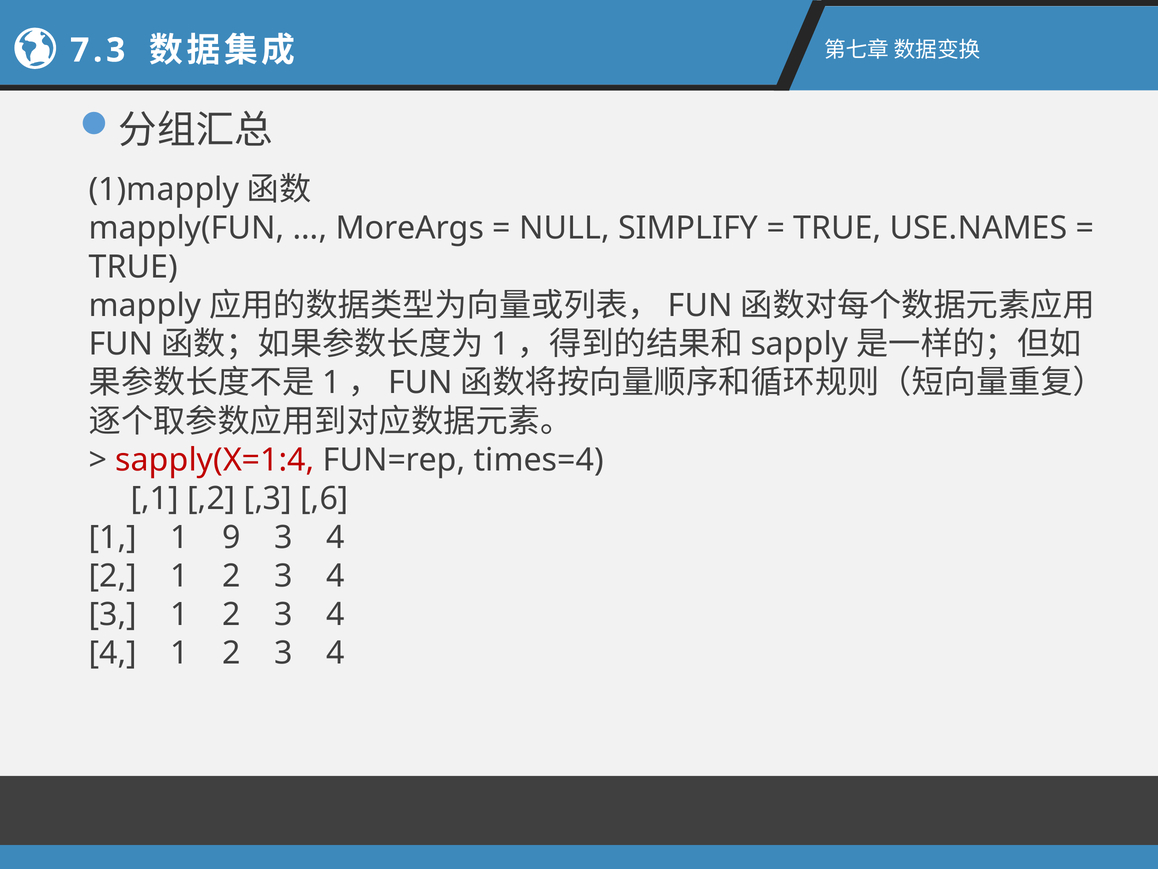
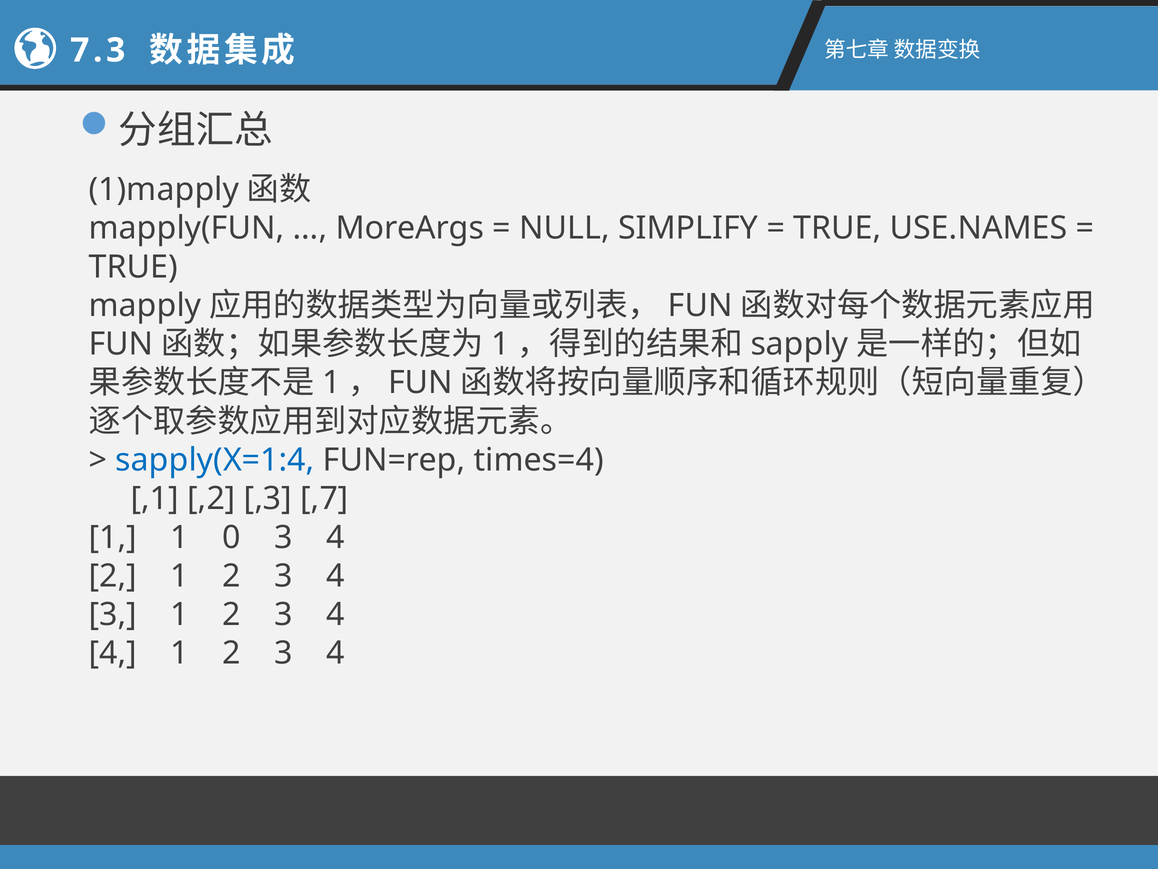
sapply(X=1:4 colour: red -> blue (215, 460)
,6: ,6 -> ,7 (324, 498)
9: 9 -> 0 (232, 537)
